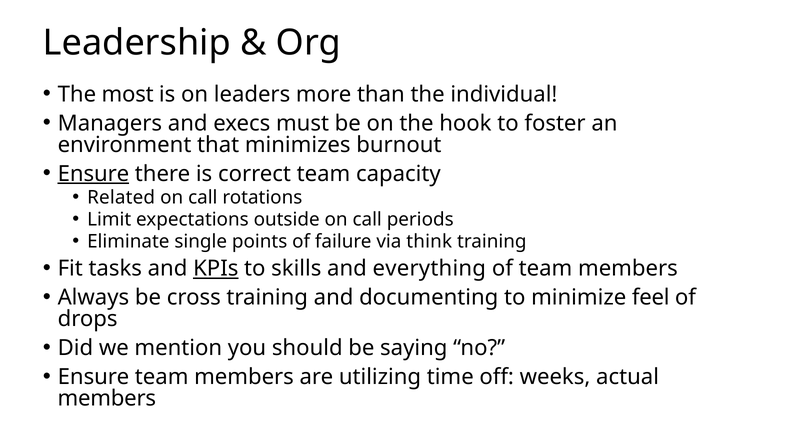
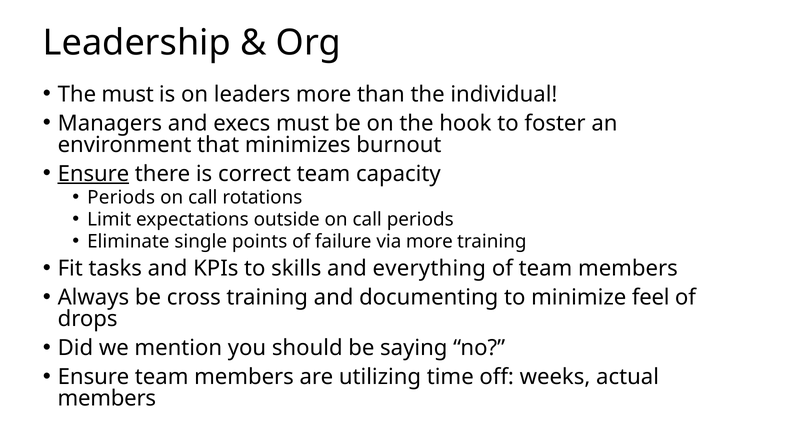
The most: most -> must (128, 94)
Related: Related -> Periods (121, 197)
via think: think -> more (429, 241)
KPIs underline: present -> none (216, 268)
